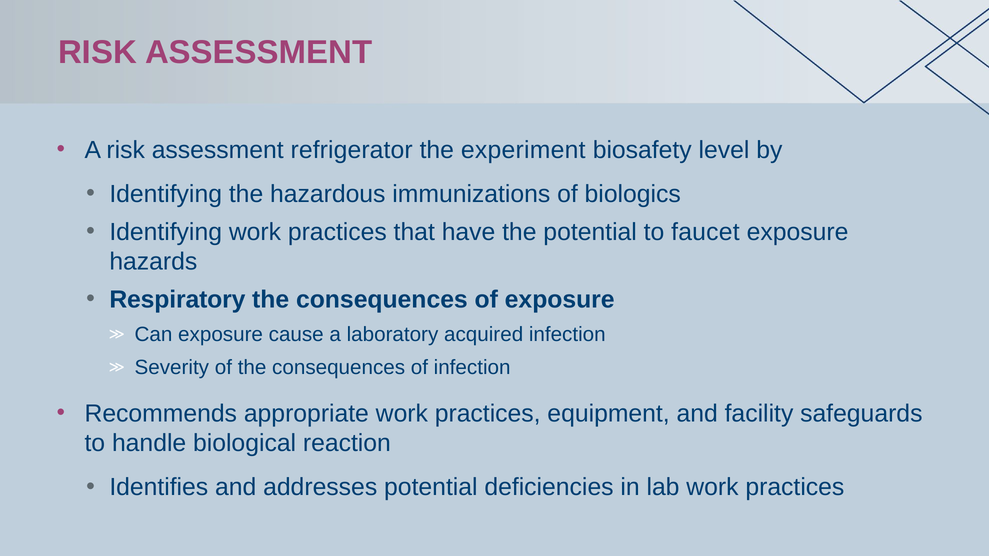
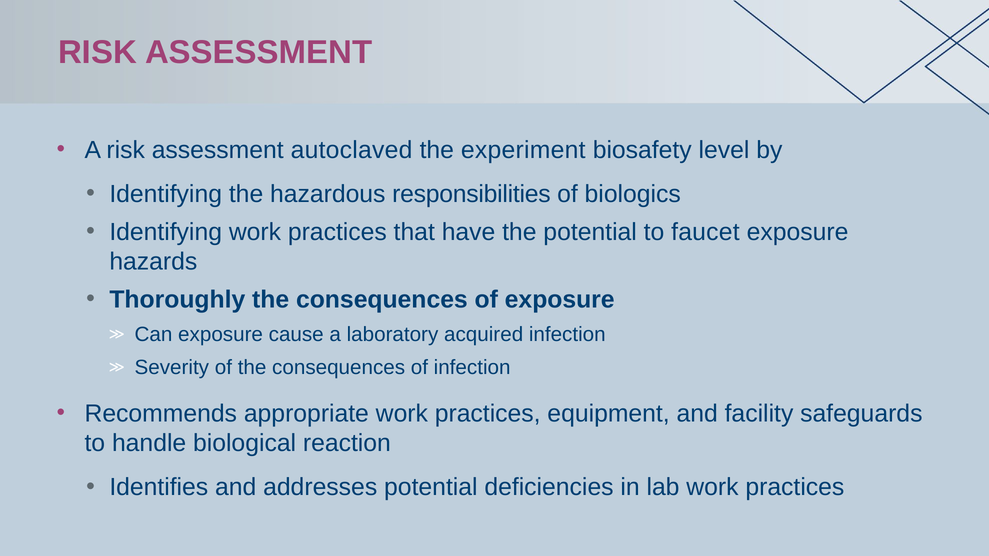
refrigerator: refrigerator -> autoclaved (352, 150)
immunizations: immunizations -> responsibilities (471, 194)
Respiratory: Respiratory -> Thoroughly (177, 300)
